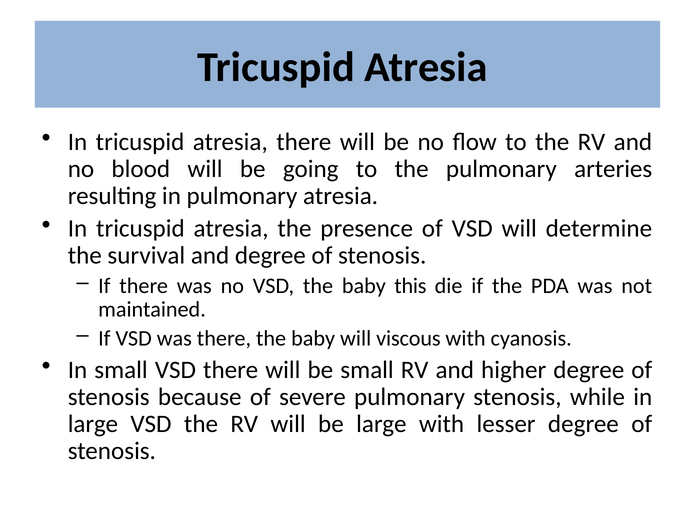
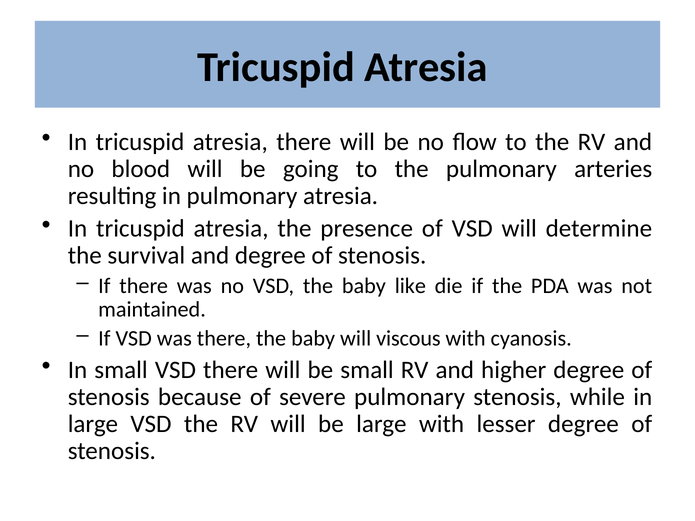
this: this -> like (410, 286)
